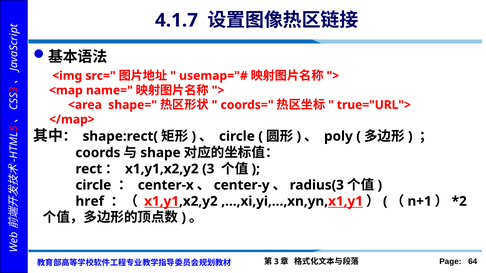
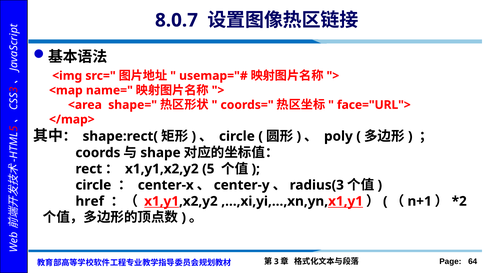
4.1.7: 4.1.7 -> 8.0.7 (176, 20)
true="URL">: true="URL"> -> face="URL"> (374, 105)
x1,y1,x2,y2 3: 3 -> 5 (208, 169)
